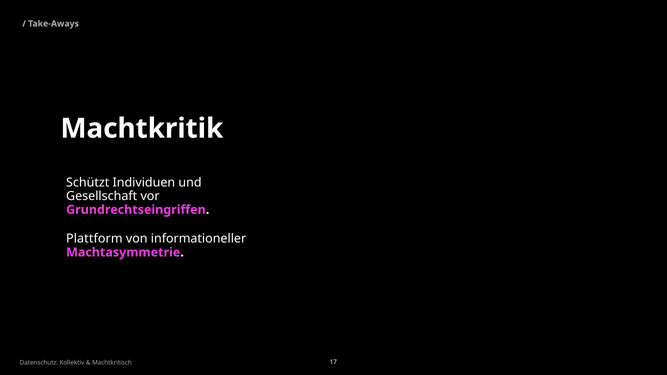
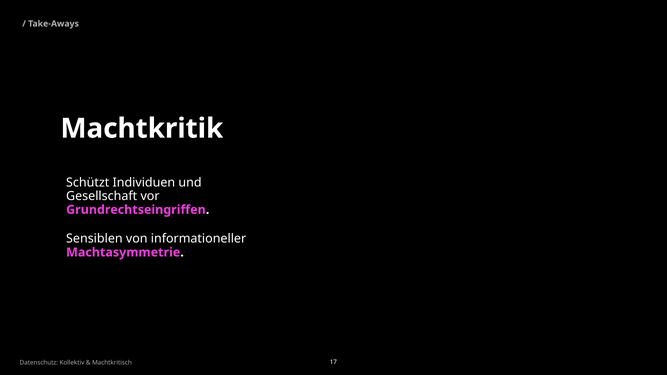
Plattform: Plattform -> Sensiblen (94, 239)
